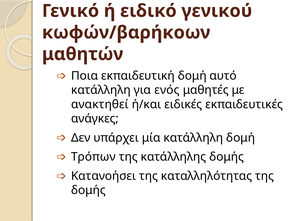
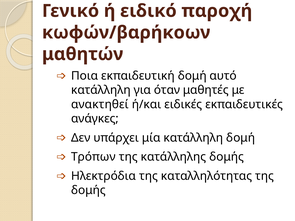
γενικού: γενικού -> παροχή (217, 11)
ενός: ενός -> όταν (167, 90)
Κατανοήσει: Κατανοήσει -> Ηλεκτρόδια (104, 176)
